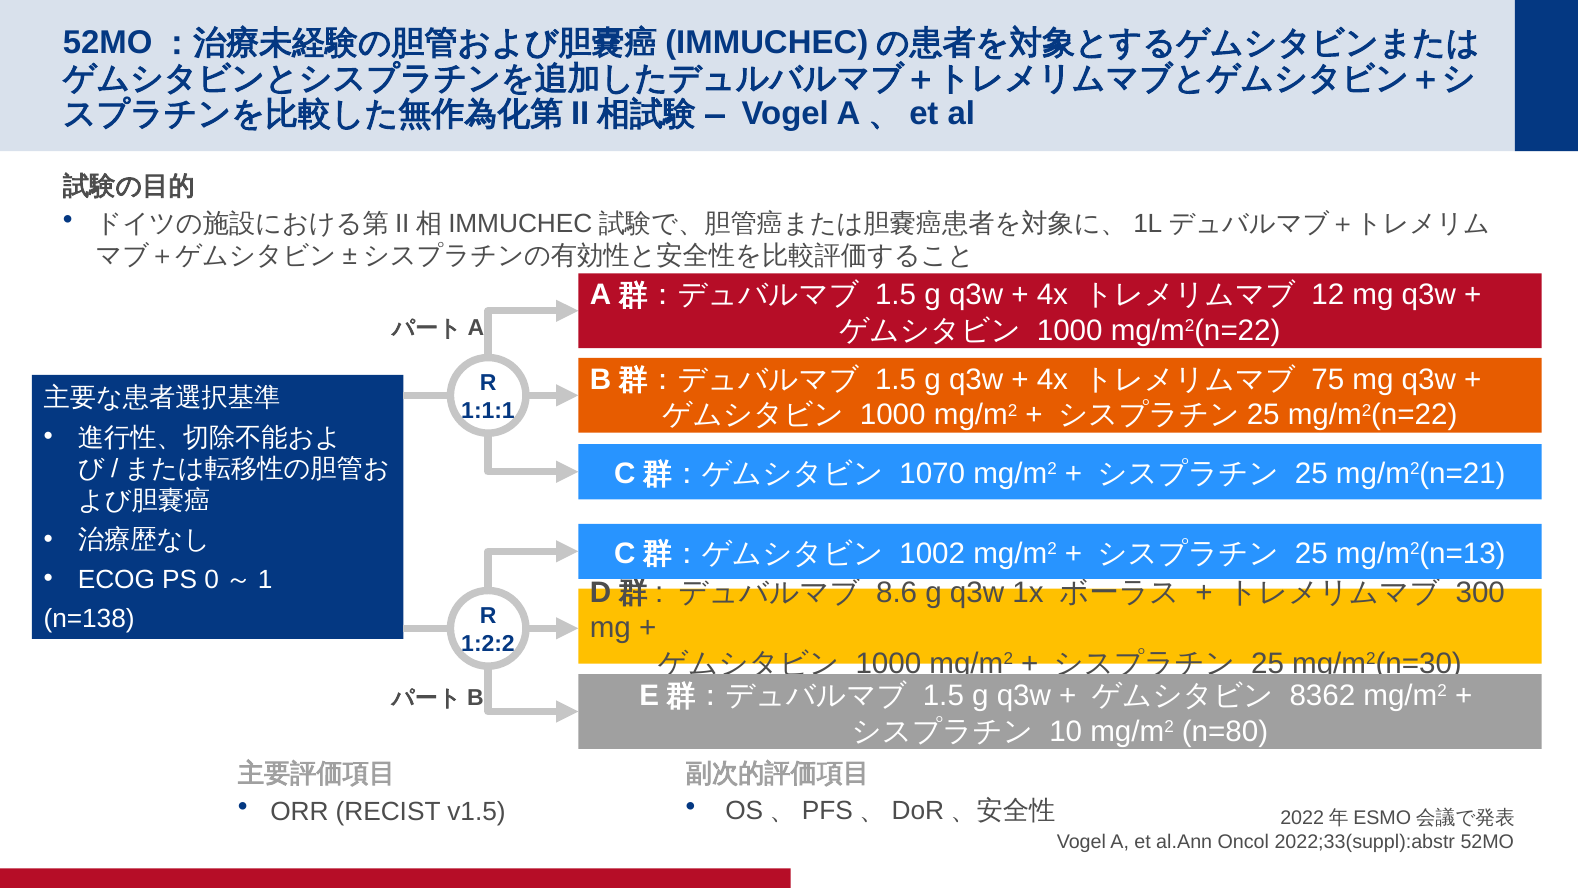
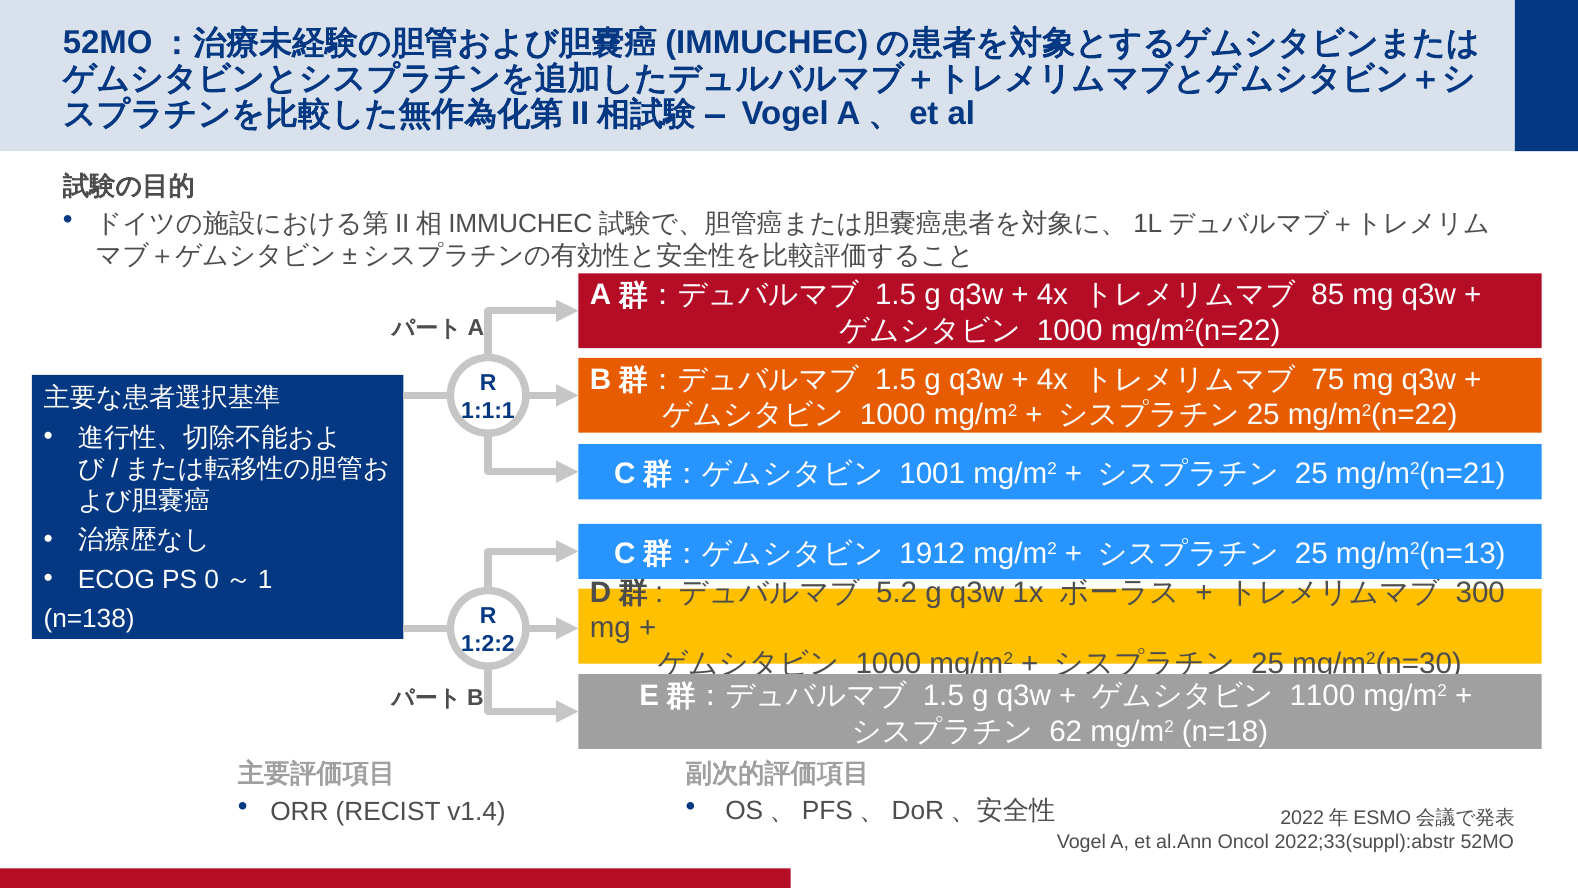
12: 12 -> 85 (1328, 295)
1070: 1070 -> 1001 (932, 474)
1002: 1002 -> 1912 (932, 553)
8.6: 8.6 -> 5.2 (897, 592)
8362: 8362 -> 1100 (1322, 696)
10: 10 -> 62 (1066, 731)
n=80: n=80 -> n=18 (1225, 731)
v1.5: v1.5 -> v1.4 (476, 811)
